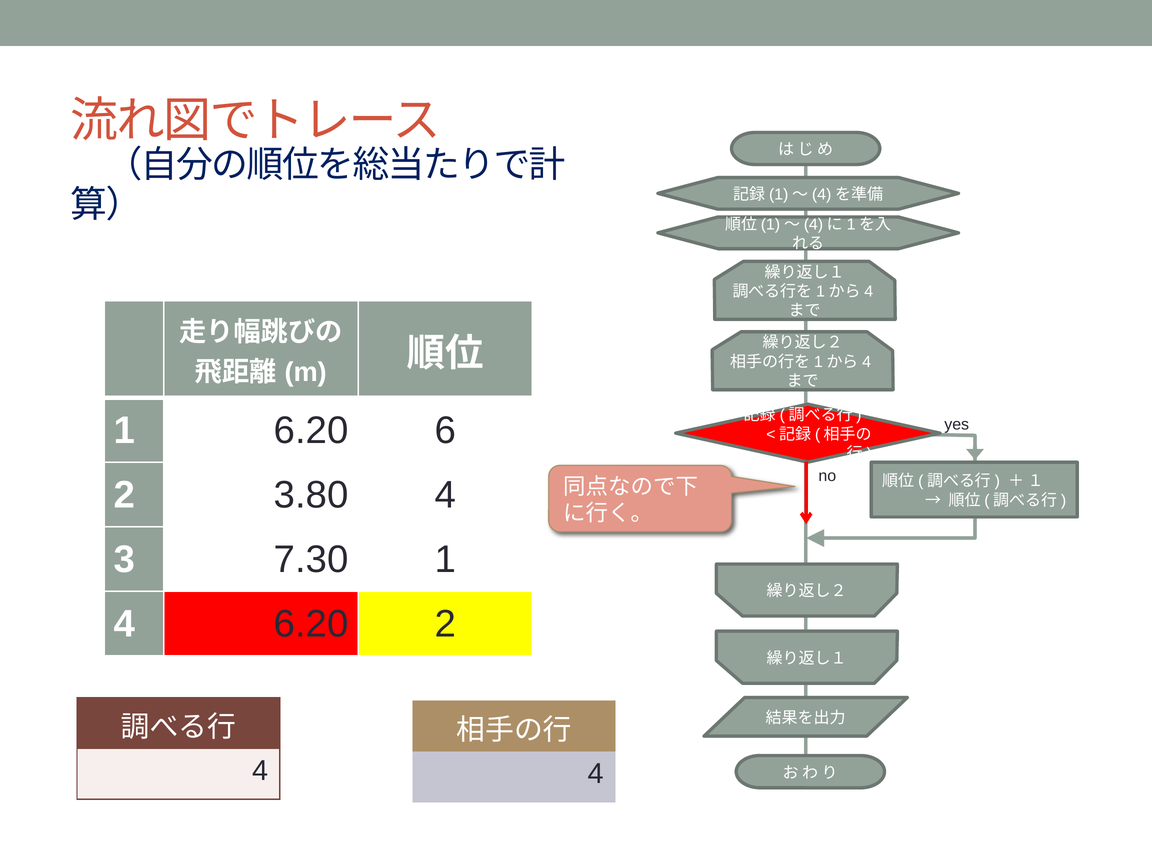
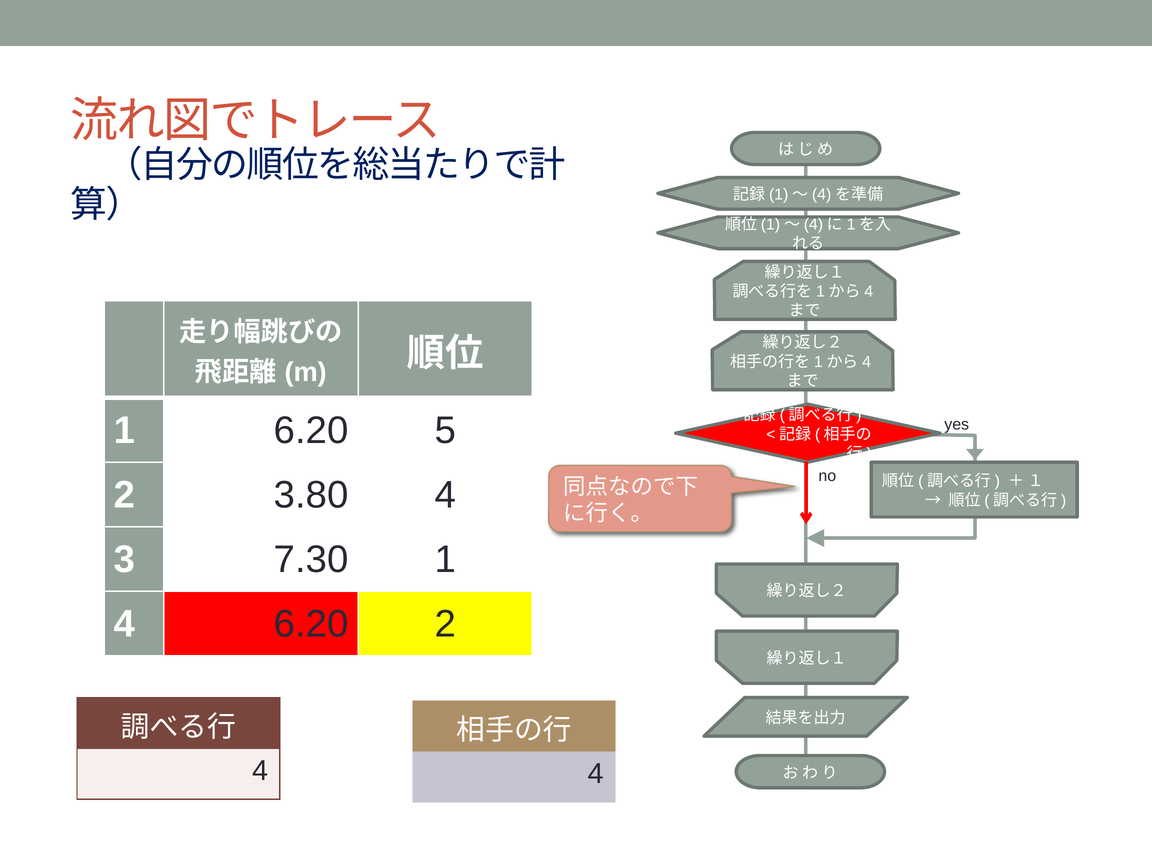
6: 6 -> 5 (445, 431)
